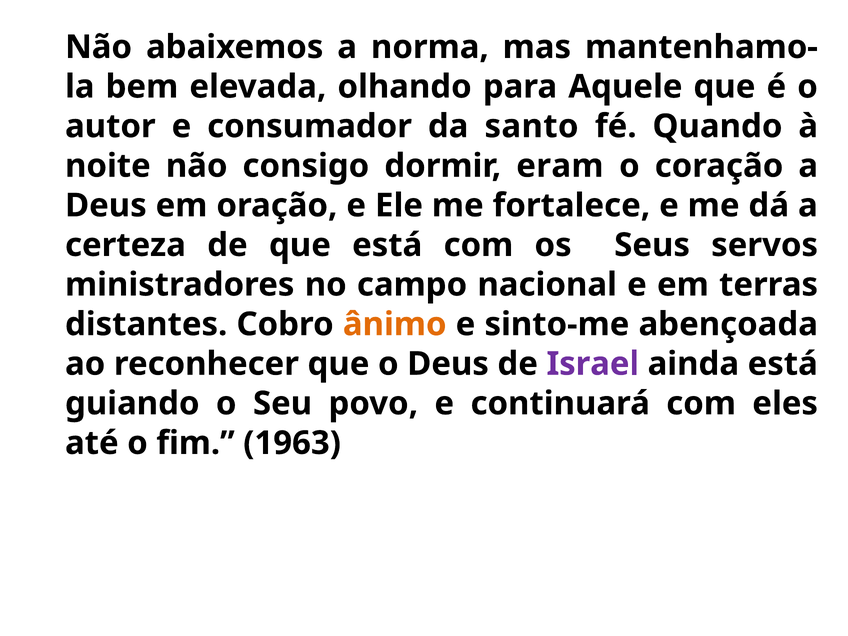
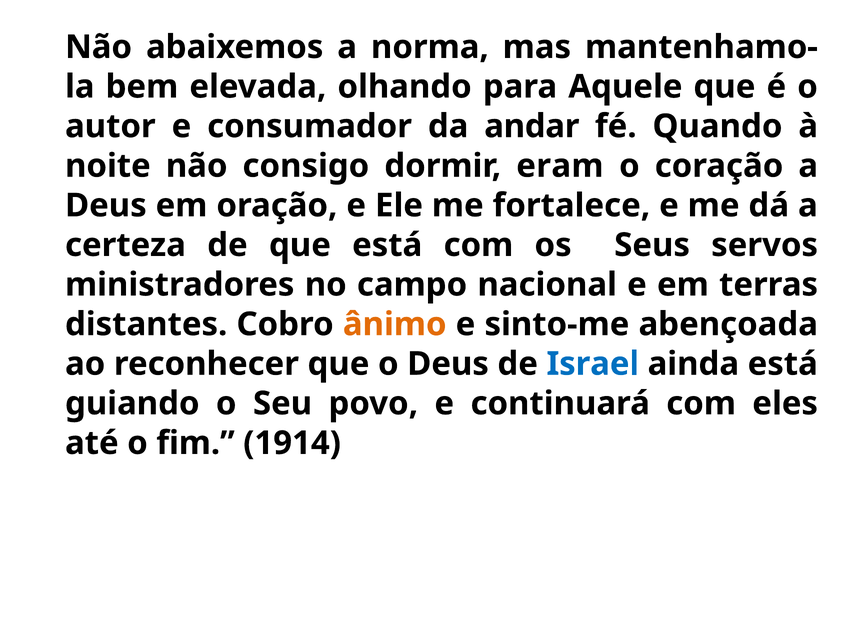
santo: santo -> andar (532, 126)
Israel colour: purple -> blue (593, 364)
1963: 1963 -> 1914 (292, 443)
